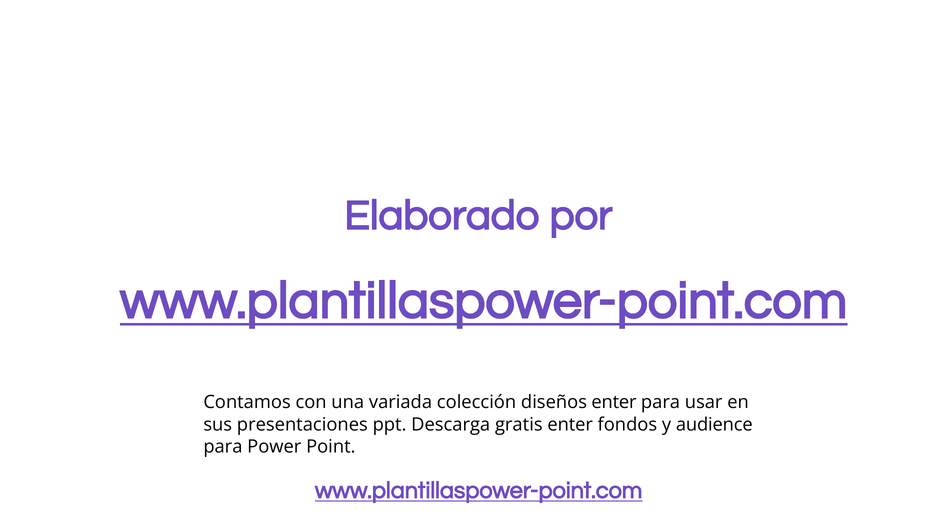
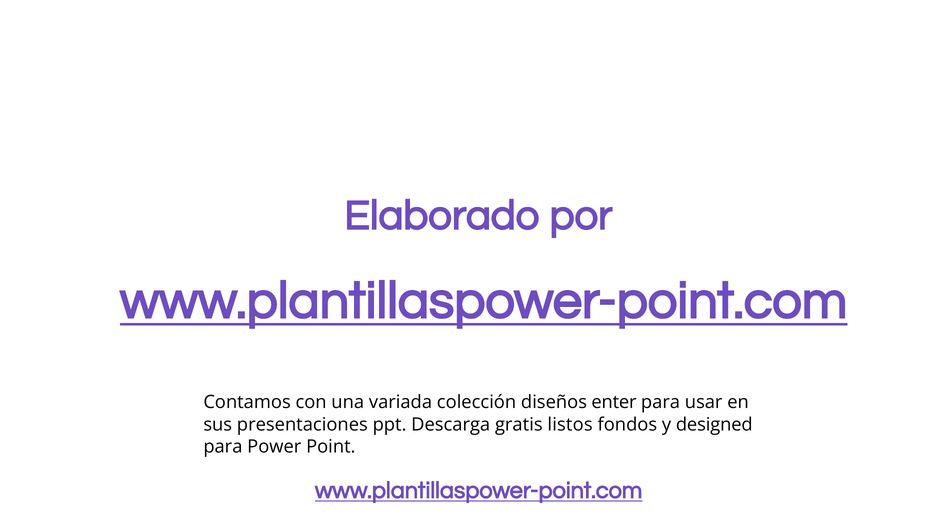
gratis enter: enter -> listos (570, 424)
audience: audience -> designed (714, 424)
